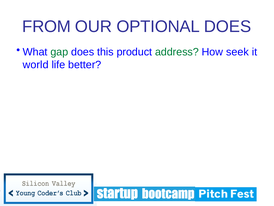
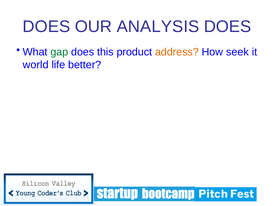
FROM: FROM -> DOES (46, 27)
OPTIONAL: OPTIONAL -> ANALYSIS (158, 27)
address colour: green -> orange (177, 52)
